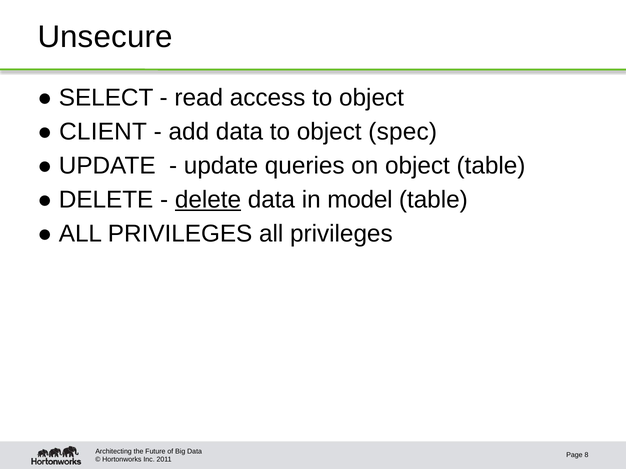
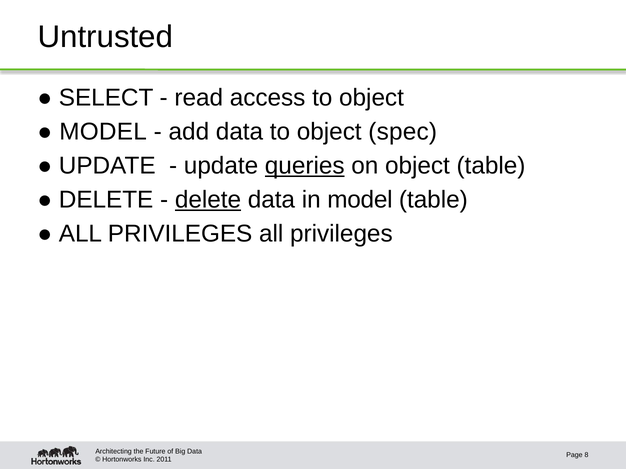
Unsecure: Unsecure -> Untrusted (105, 37)
CLIENT: CLIENT -> MODEL (103, 132)
queries underline: none -> present (305, 166)
